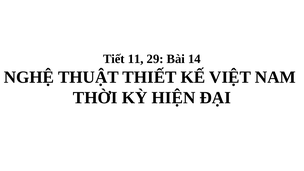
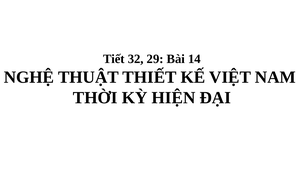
11: 11 -> 32 (136, 59)
